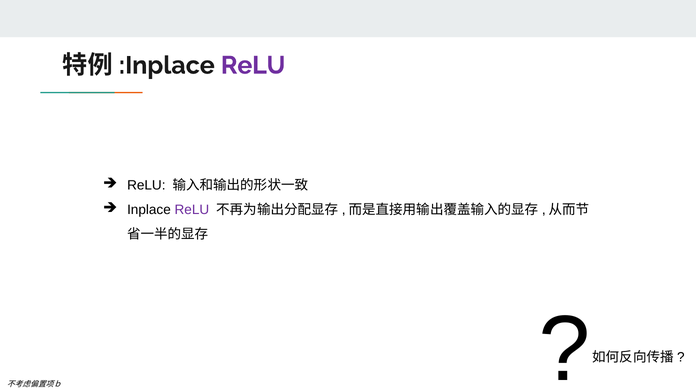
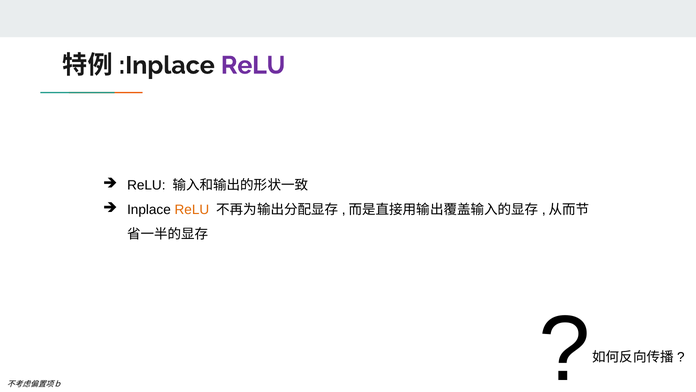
ReLU colour: purple -> orange (192, 210)
